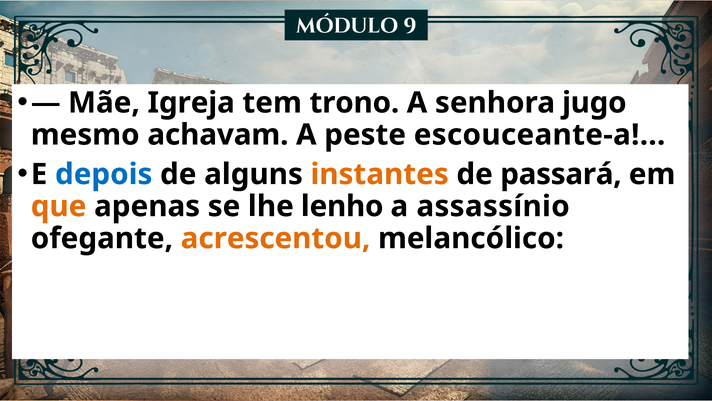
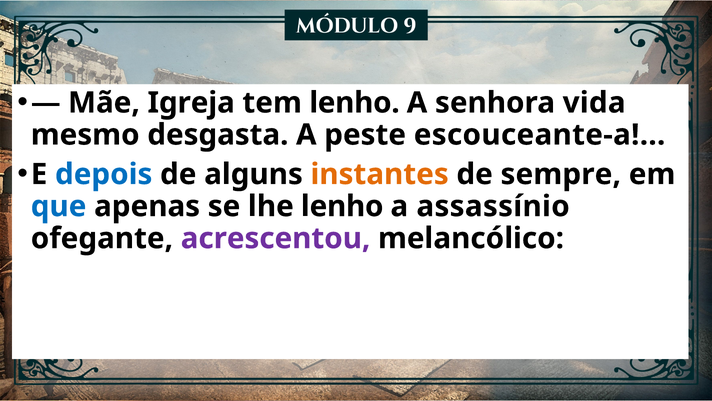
tem trono: trono -> lenho (354, 103)
jugo: jugo -> vida (594, 103)
achavam: achavam -> desgasta (218, 135)
passará: passará -> sempre (561, 174)
que colour: orange -> blue (59, 206)
acrescentou colour: orange -> purple (276, 238)
